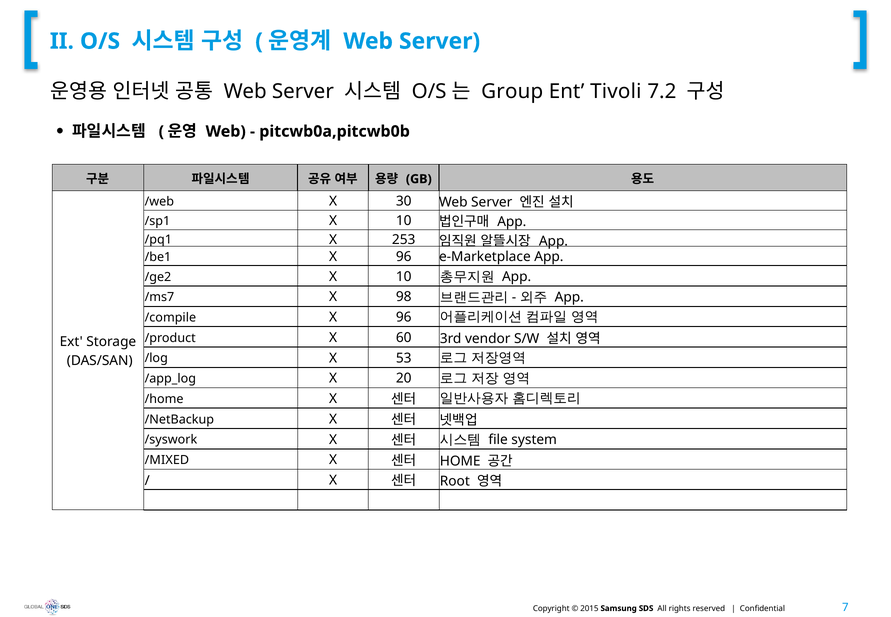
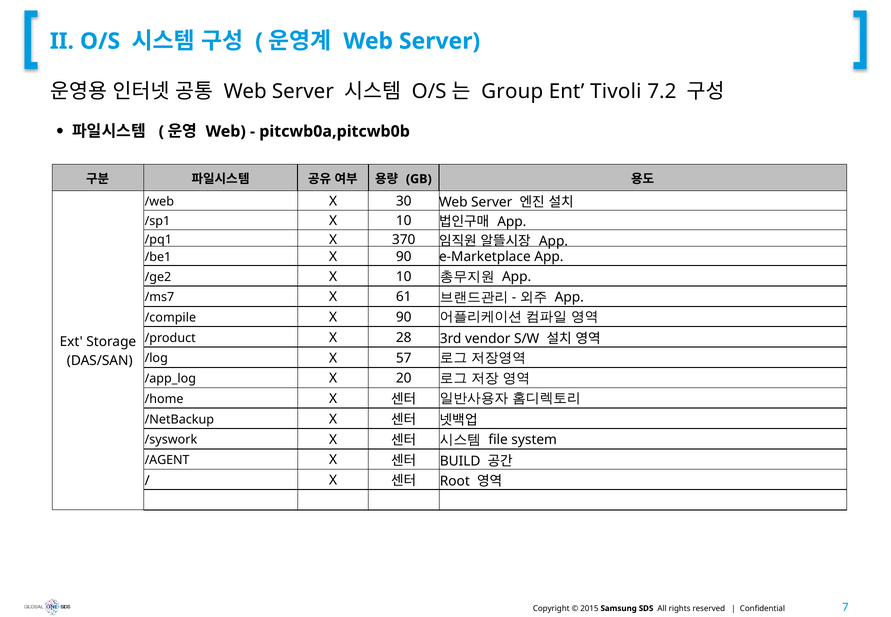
253: 253 -> 370 (404, 240)
/be1 X 96: 96 -> 90 (404, 257)
98: 98 -> 61 (404, 297)
/compile X 96: 96 -> 90 (404, 317)
60: 60 -> 28 (404, 338)
53: 53 -> 57 (404, 358)
/MIXED: /MIXED -> /AGENT (167, 460)
HOME: HOME -> BUILD (460, 461)
